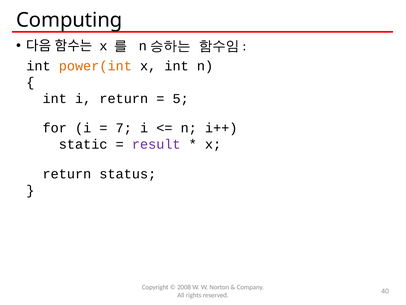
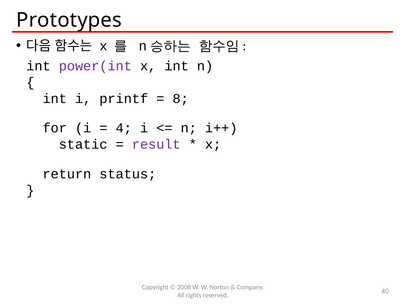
Computing: Computing -> Prototypes (69, 20)
power(int colour: orange -> purple (95, 66)
i return: return -> printf (124, 99)
5: 5 -> 8 (181, 99)
7: 7 -> 4 (124, 128)
